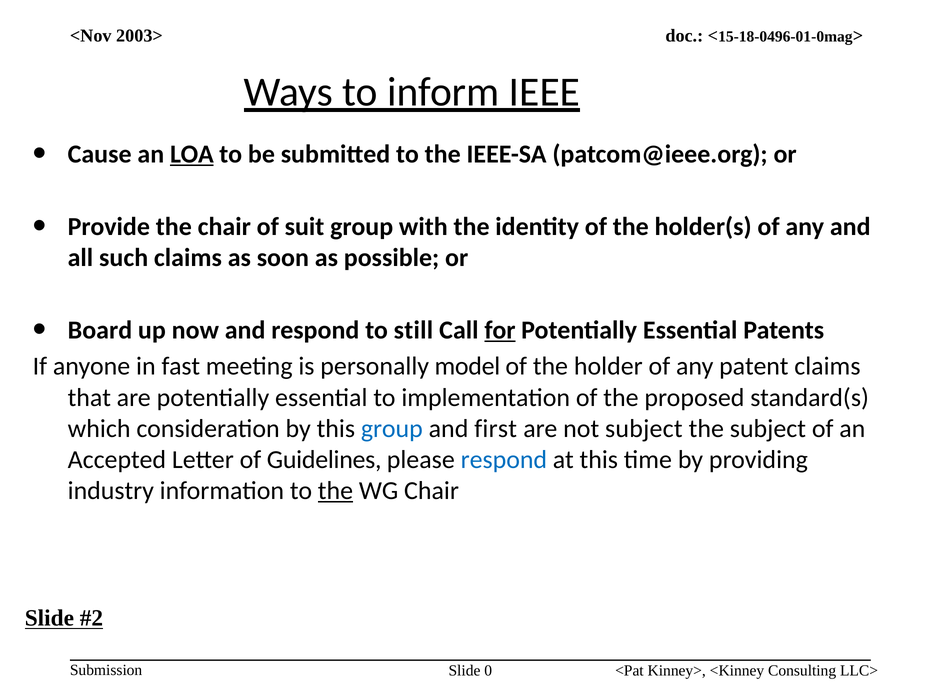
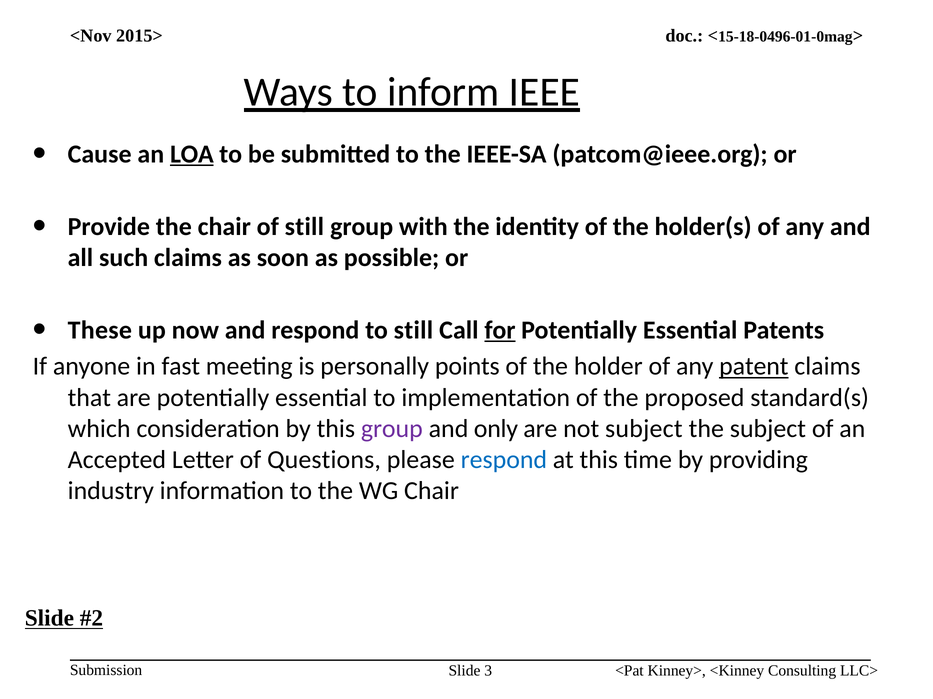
2003>: 2003> -> 2015> (139, 36)
of suit: suit -> still (304, 227)
Board: Board -> These (100, 331)
model: model -> points (467, 367)
patent underline: none -> present (754, 367)
group colour: blue -> purple (392, 429)
first: first -> only (496, 429)
Guidelines: Guidelines -> Questions (324, 460)
the underline: present -> none (335, 491)
0: 0 -> 3 (488, 671)
